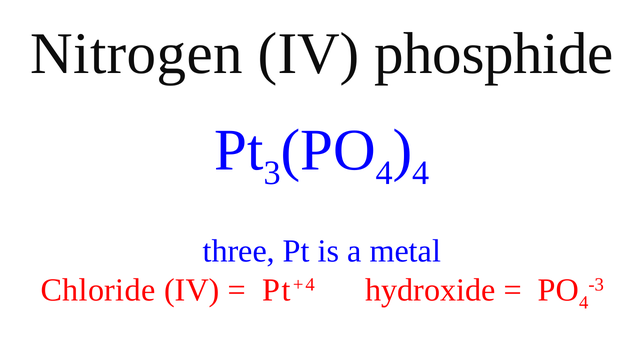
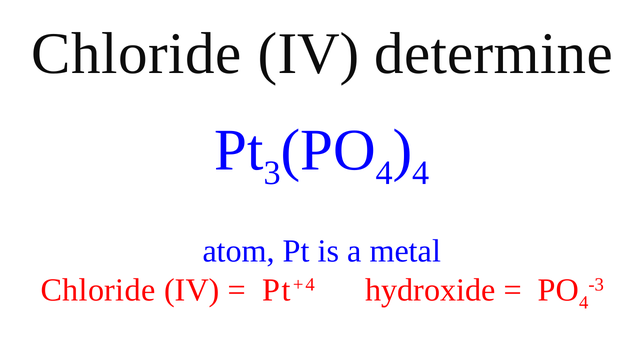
Nitrogen: Nitrogen -> Chloride (136, 54)
phosphide: phosphide -> determine (493, 54)
three: three -> atom (239, 251)
